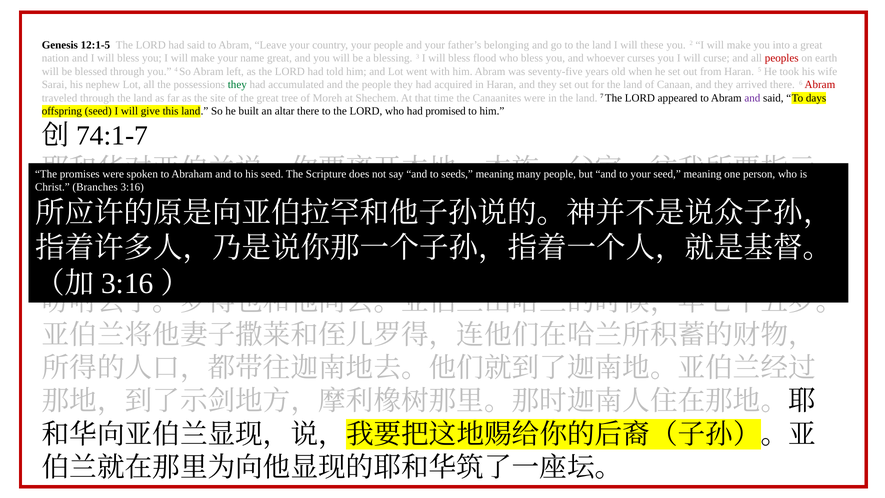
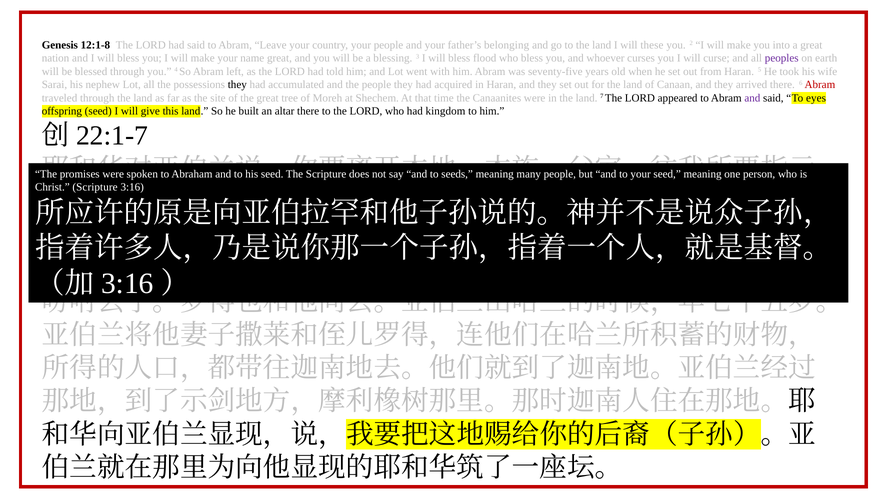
12:1-5: 12:1-5 -> 12:1-8 (95, 45)
peoples colour: red -> purple (782, 58)
they colour: green -> black (237, 85)
days: days -> eyes (816, 98)
promised: promised -> kingdom (446, 111)
74:1-7: 74:1-7 -> 22:1-7 (112, 136)
Christ Branches: Branches -> Scripture (95, 187)
